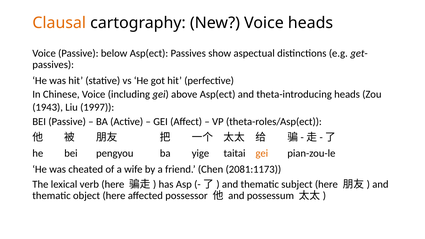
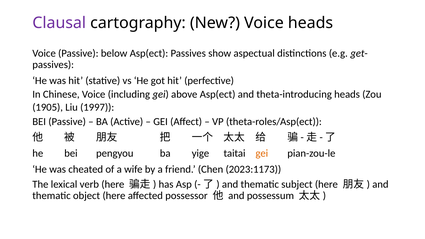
Clausal colour: orange -> purple (59, 23)
1943: 1943 -> 1905 (48, 107)
2081:1173: 2081:1173 -> 2023:1173 (253, 169)
